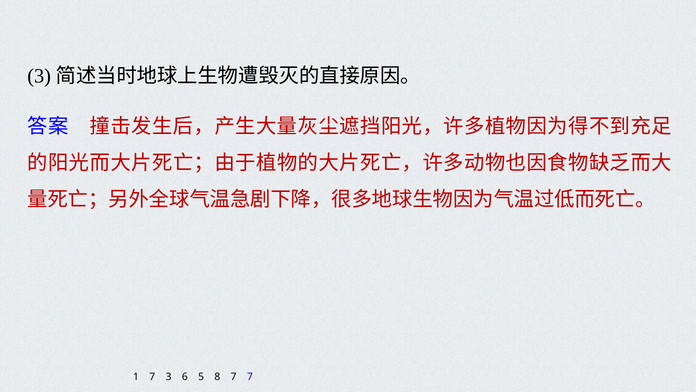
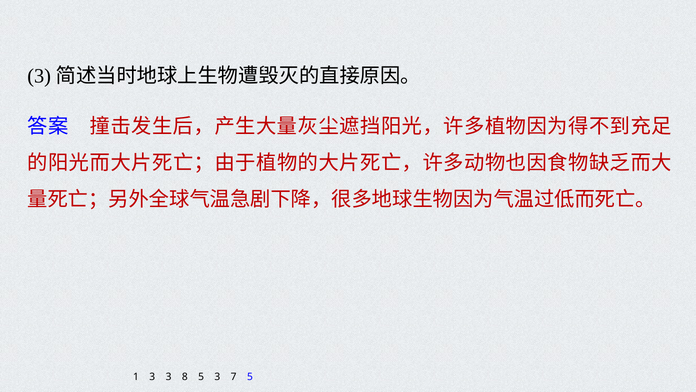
1 7: 7 -> 3 (152, 376)
6: 6 -> 8 (185, 376)
8: 8 -> 3 (217, 376)
7 7: 7 -> 5 (250, 376)
